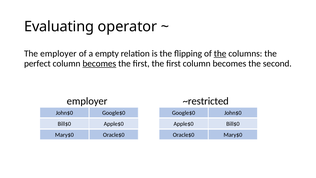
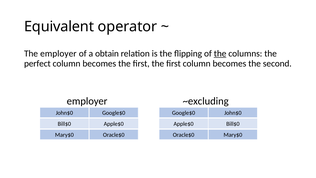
Evaluating: Evaluating -> Equivalent (59, 27)
empty: empty -> obtain (107, 53)
becomes underline: present -> none (99, 63)
~restricted: ~restricted -> ~excluding (206, 101)
